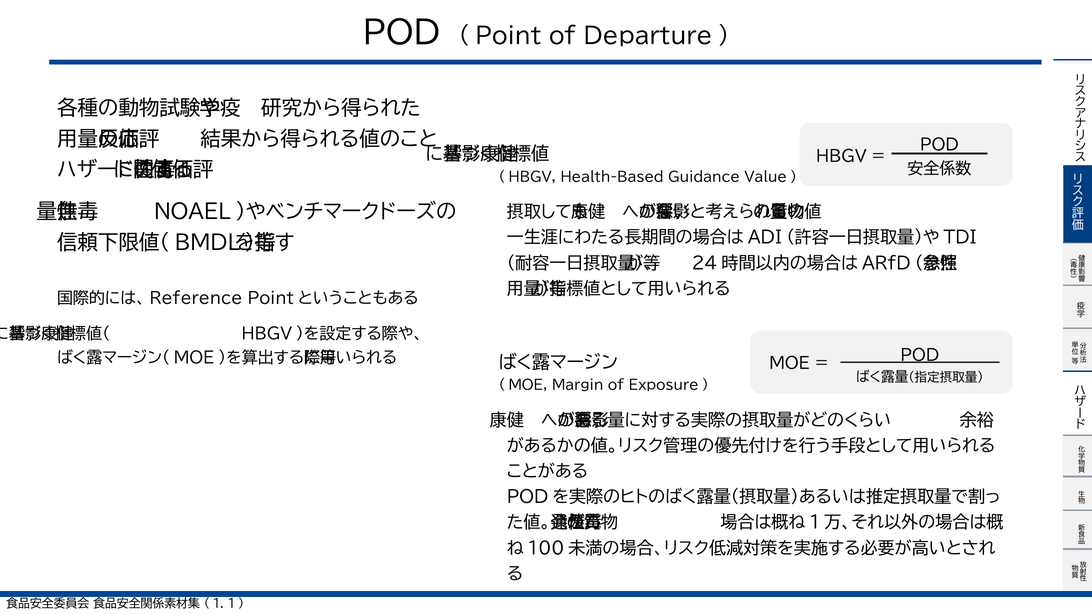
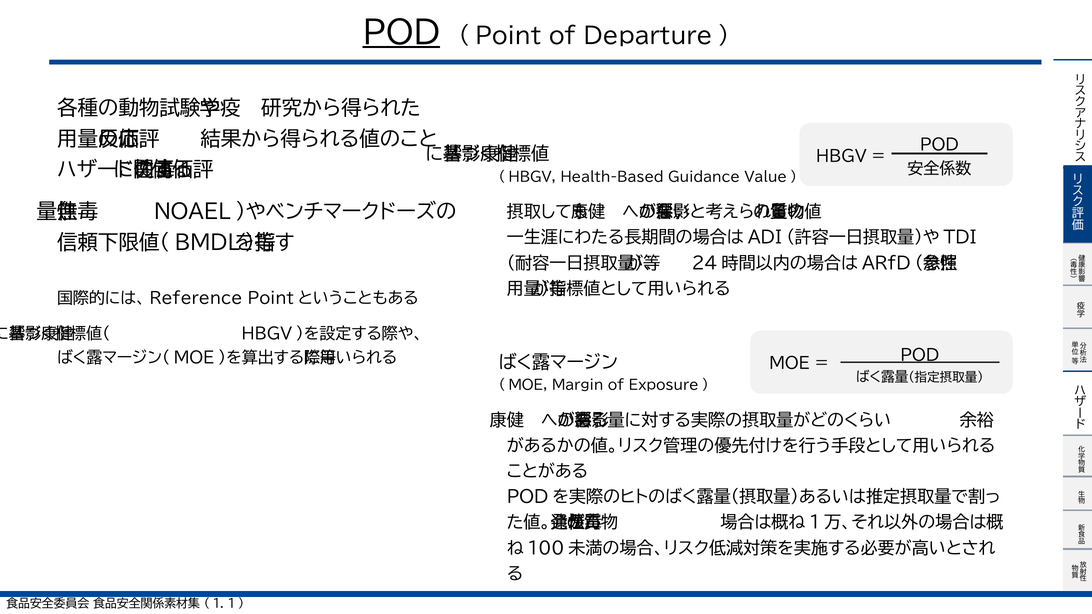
POD underline: none -> present (402, 33)
